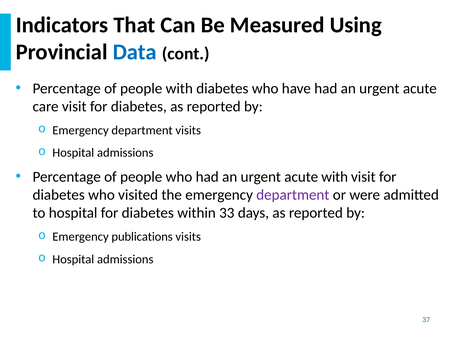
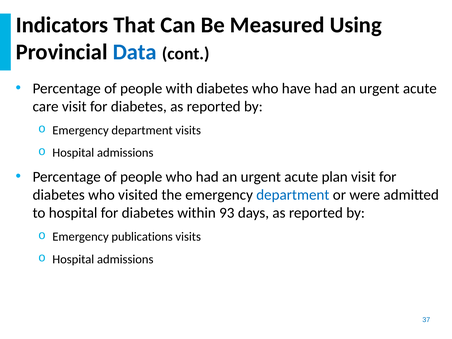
acute with: with -> plan (335, 177)
department colour: purple -> blue (293, 195)
33: 33 -> 93 (227, 213)
